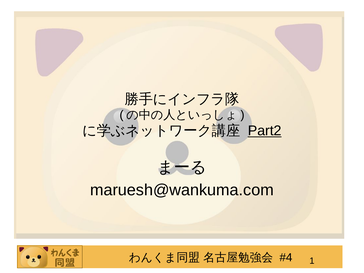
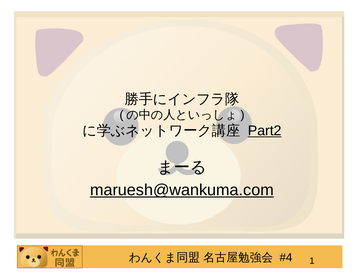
maruesh@wankuma.com underline: none -> present (182, 190)
